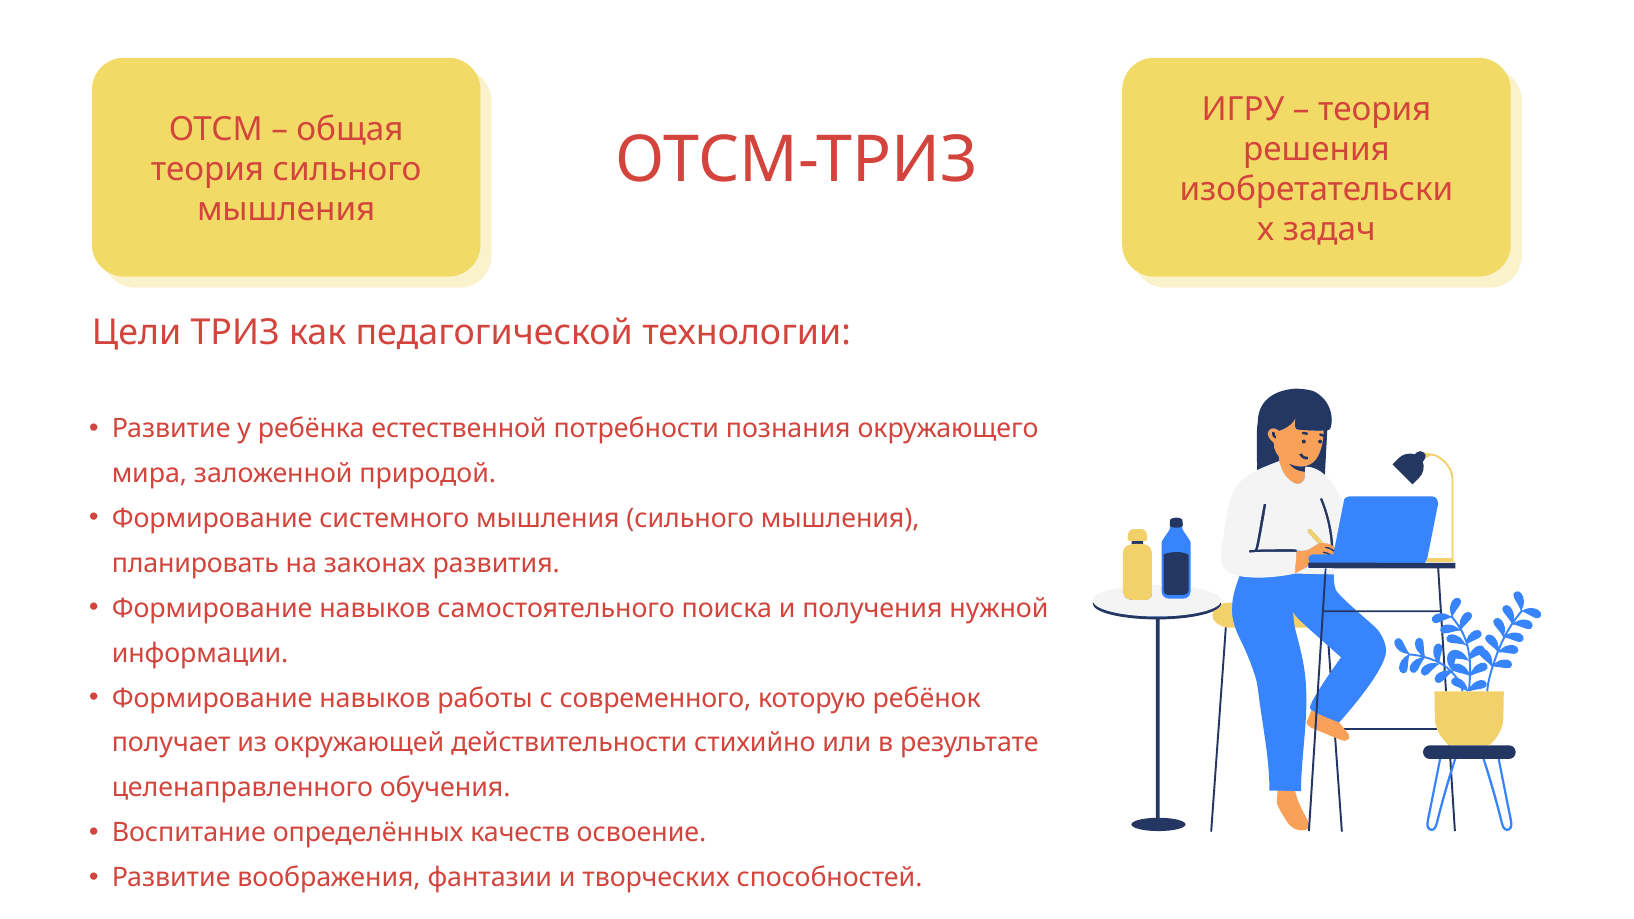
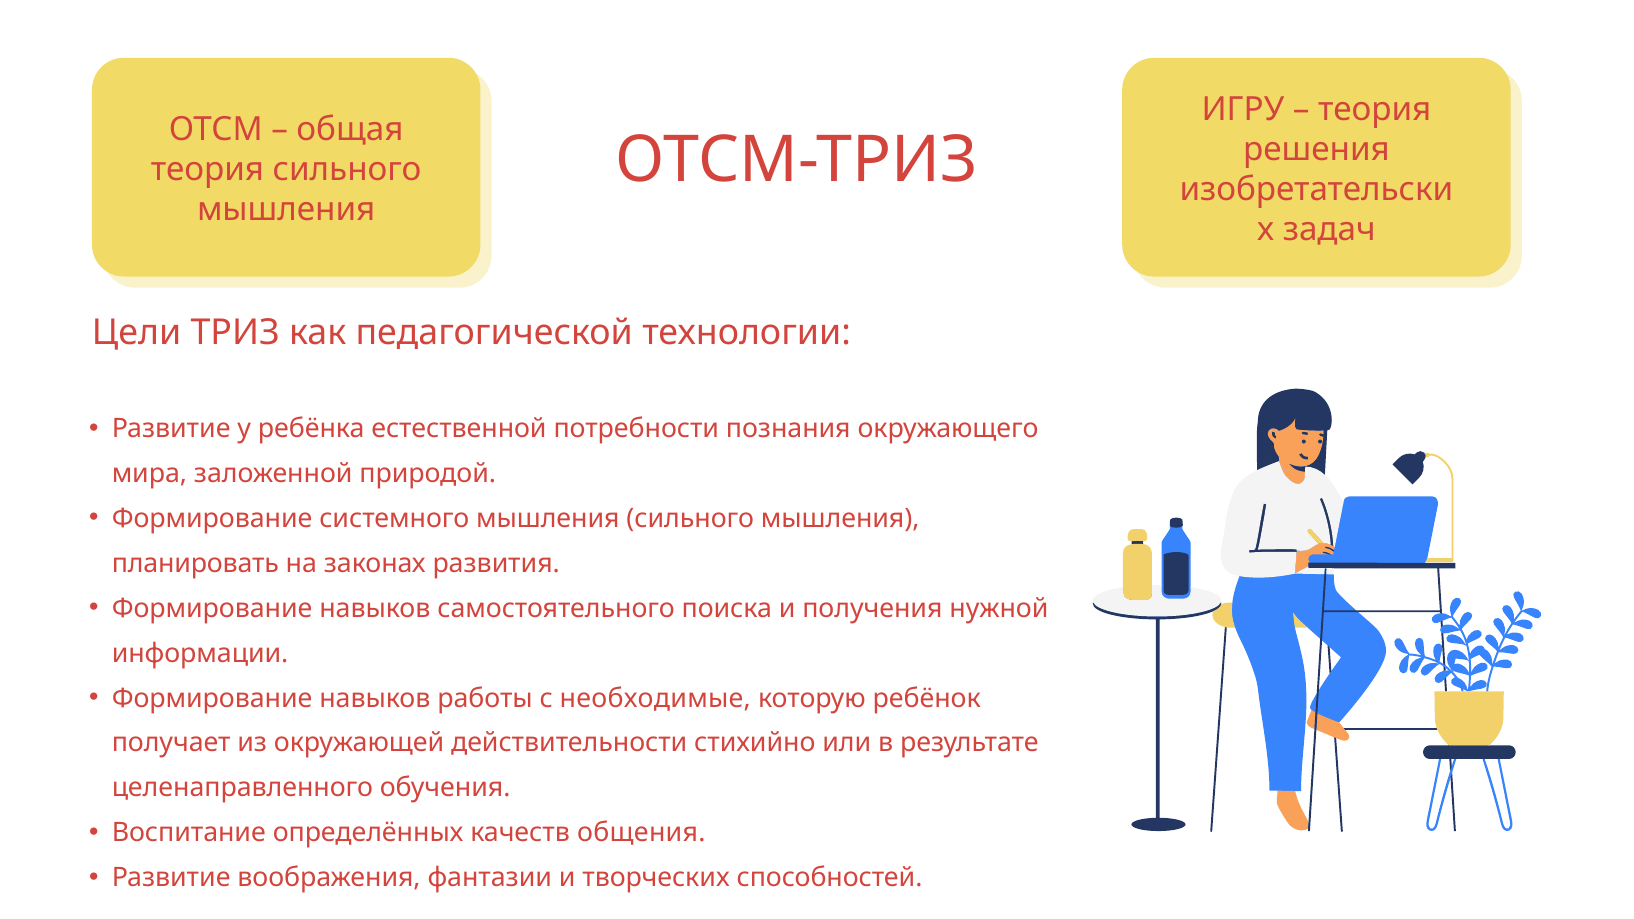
современного: современного -> необходимые (655, 698)
освоение: освоение -> общения (641, 833)
